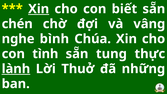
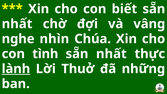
Xin underline: present -> none (39, 9)
chén: chén -> nhất (17, 24)
bình: bình -> nhìn (54, 39)
tung: tung -> nhất (111, 54)
